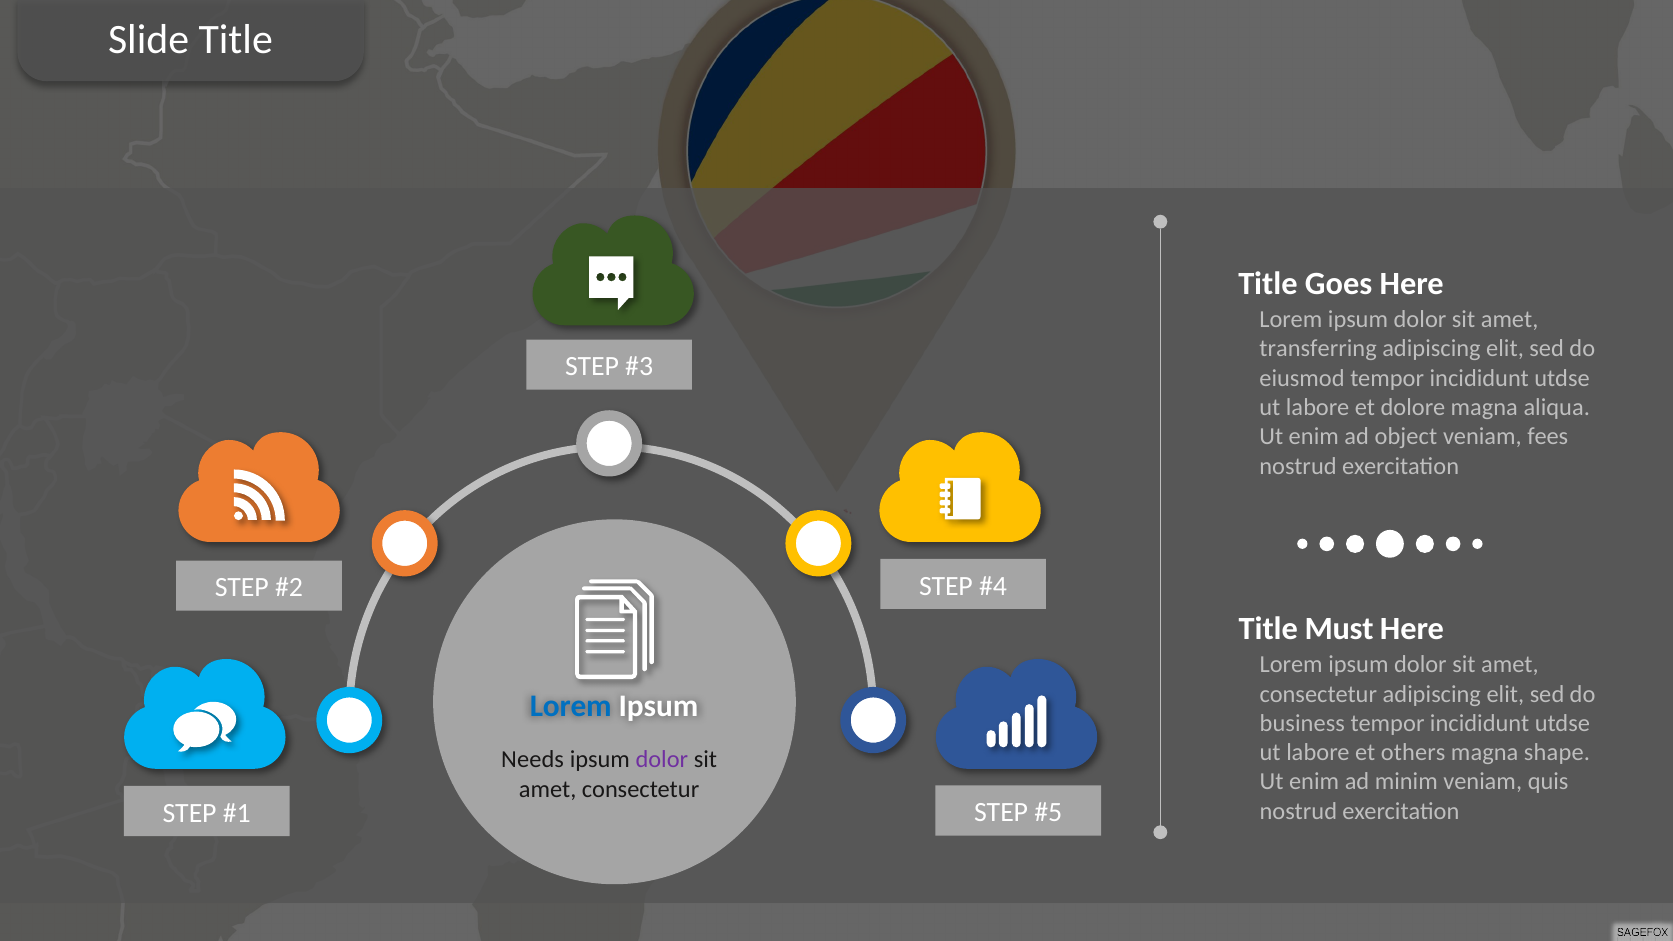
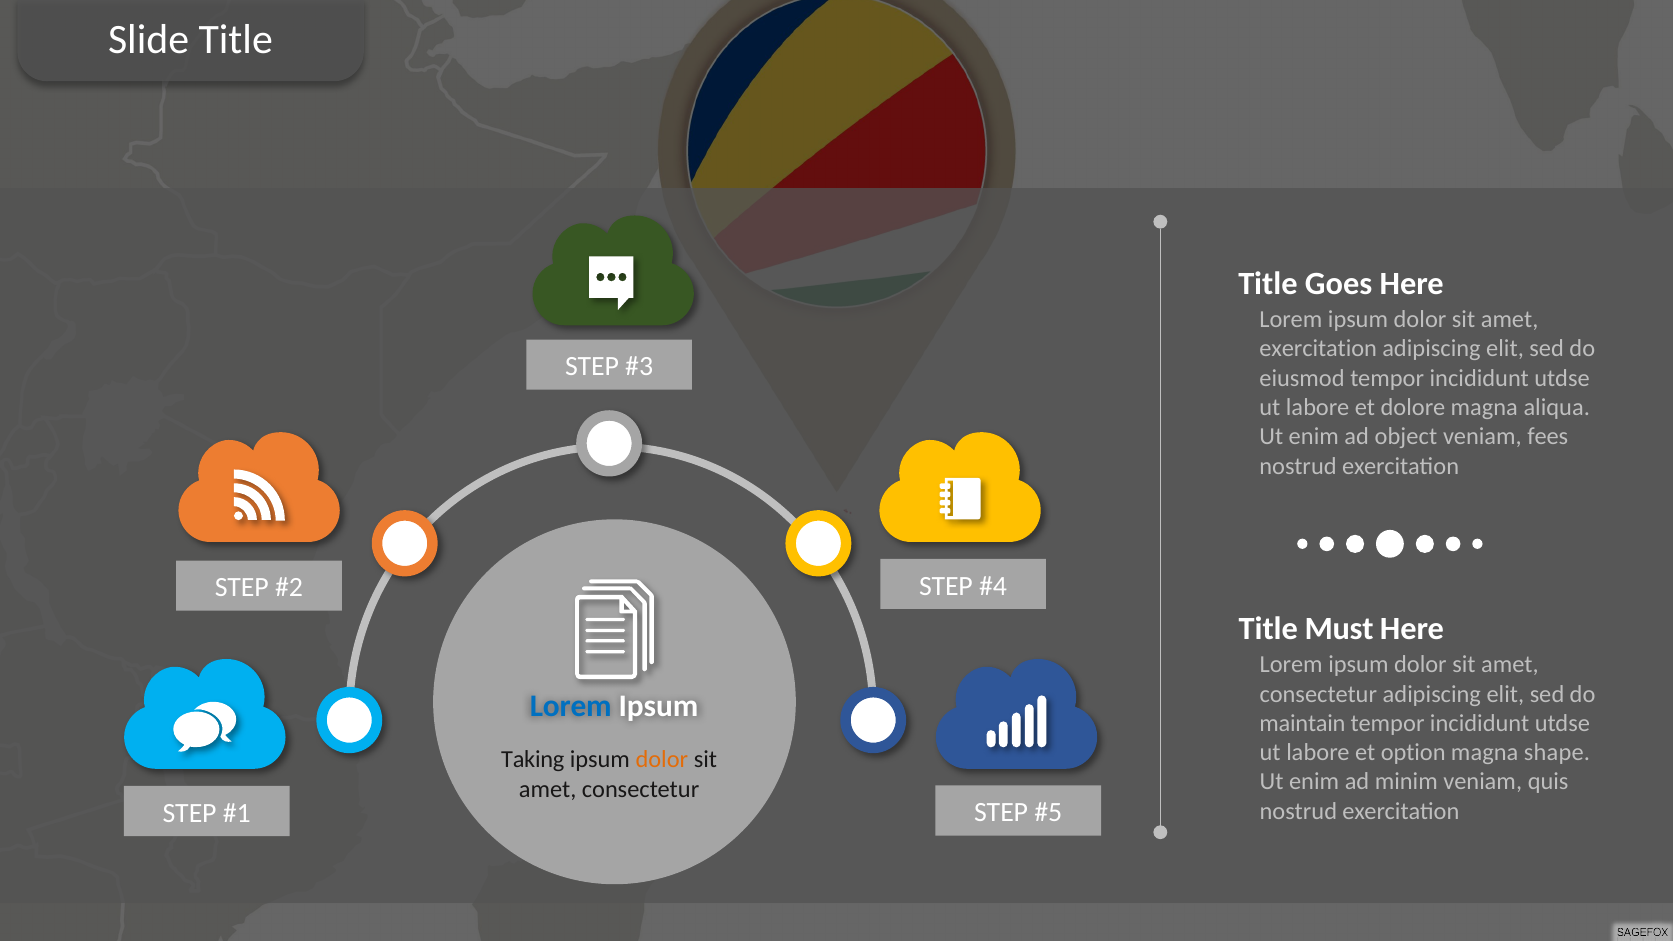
transferring: transferring -> exercitation (1318, 349)
business: business -> maintain (1302, 723)
others: others -> option (1413, 753)
Needs: Needs -> Taking (533, 760)
dolor colour: purple -> orange (662, 760)
